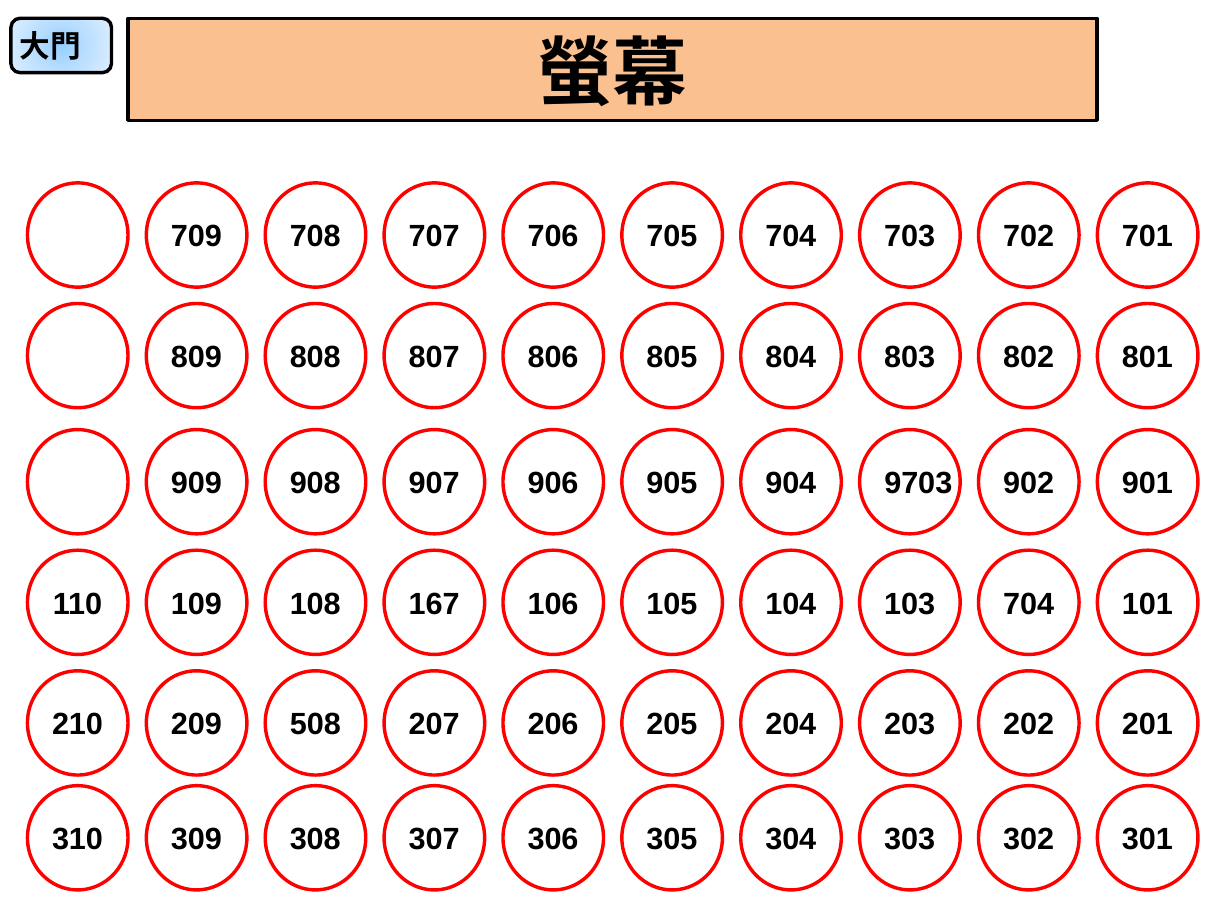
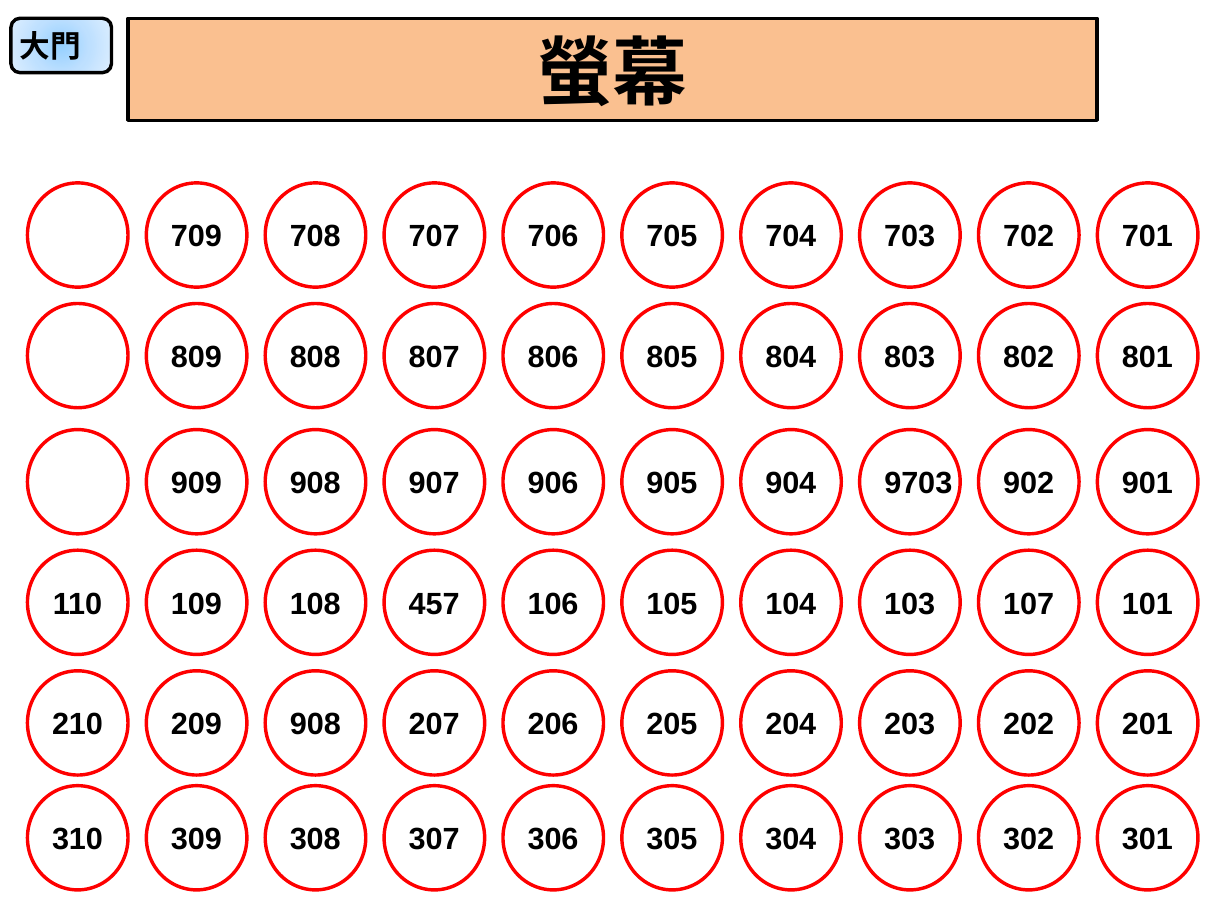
167: 167 -> 457 (434, 604)
103 704: 704 -> 107 (1029, 604)
209 508: 508 -> 908 (315, 725)
